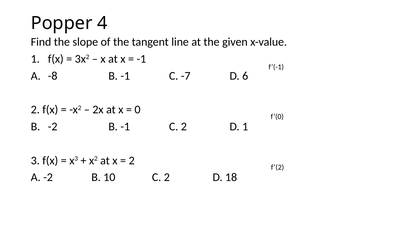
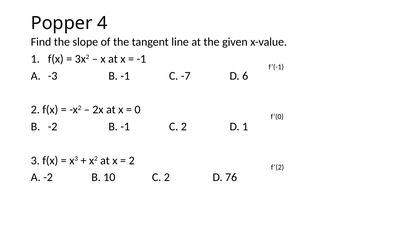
-8: -8 -> -3 (53, 76)
18: 18 -> 76 (231, 178)
